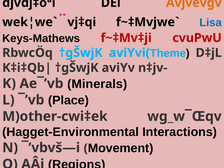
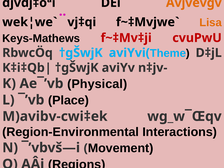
Lisa colour: blue -> orange (211, 23)
Minerals: Minerals -> Physical (97, 84)
M)other-cwi‡ek: M)other-cwi‡ek -> M)avibv-cwi‡ek (55, 116)
Hagget-Environmental: Hagget-Environmental -> Region-Environmental (71, 132)
